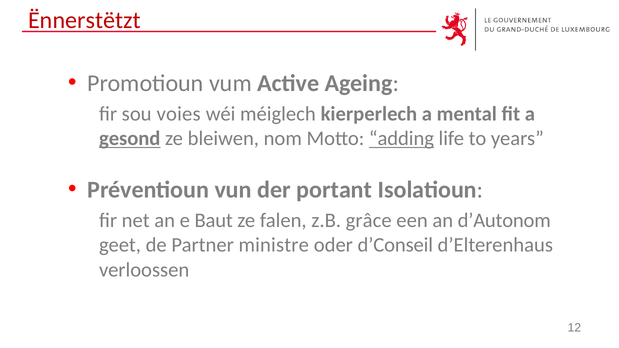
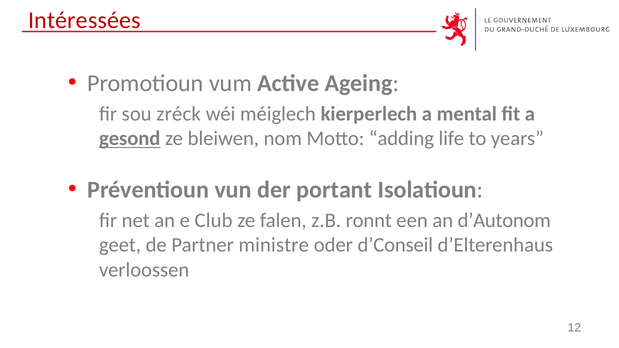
Ënnerstëtzt: Ënnerstëtzt -> Intéressées (84, 20)
voies: voies -> zréck (179, 114)
adding underline: present -> none (401, 139)
Baut: Baut -> Club (214, 221)
grâce: grâce -> ronnt (369, 221)
